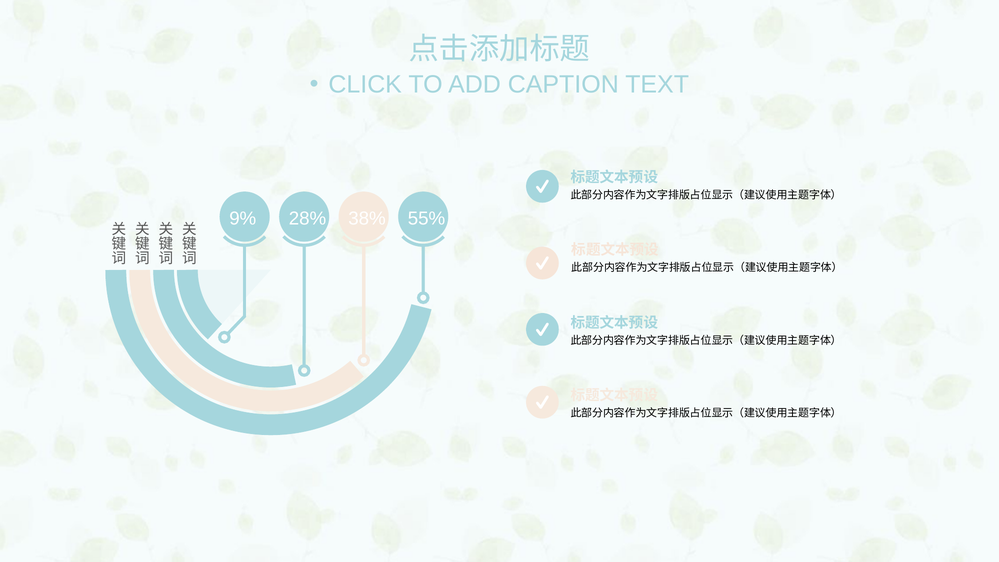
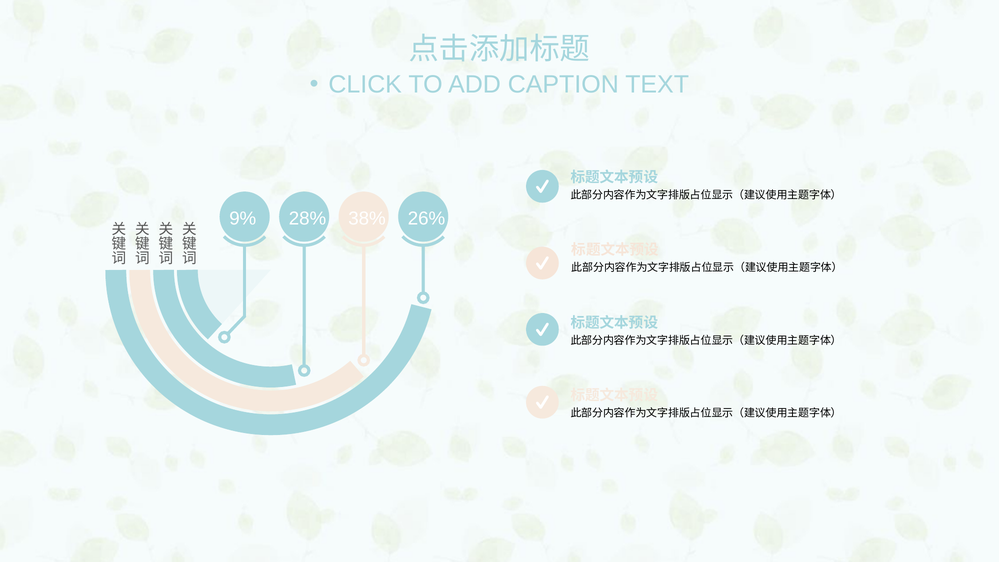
55%: 55% -> 26% (427, 219)
